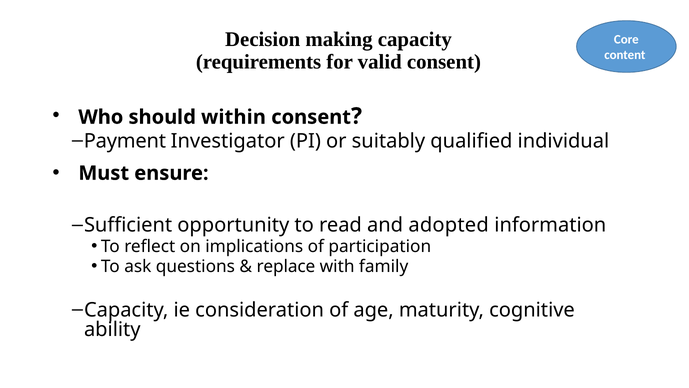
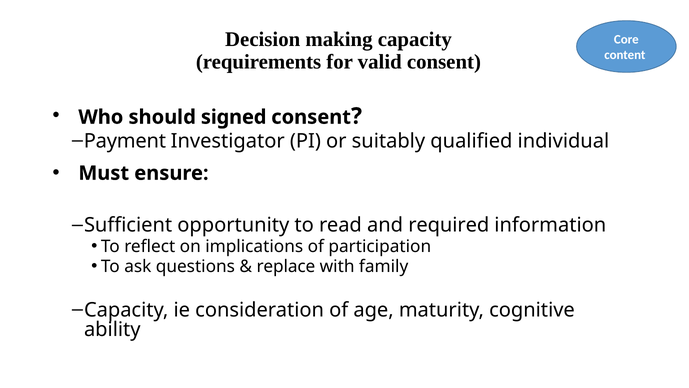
within: within -> signed (234, 117)
adopted: adopted -> required (449, 225)
